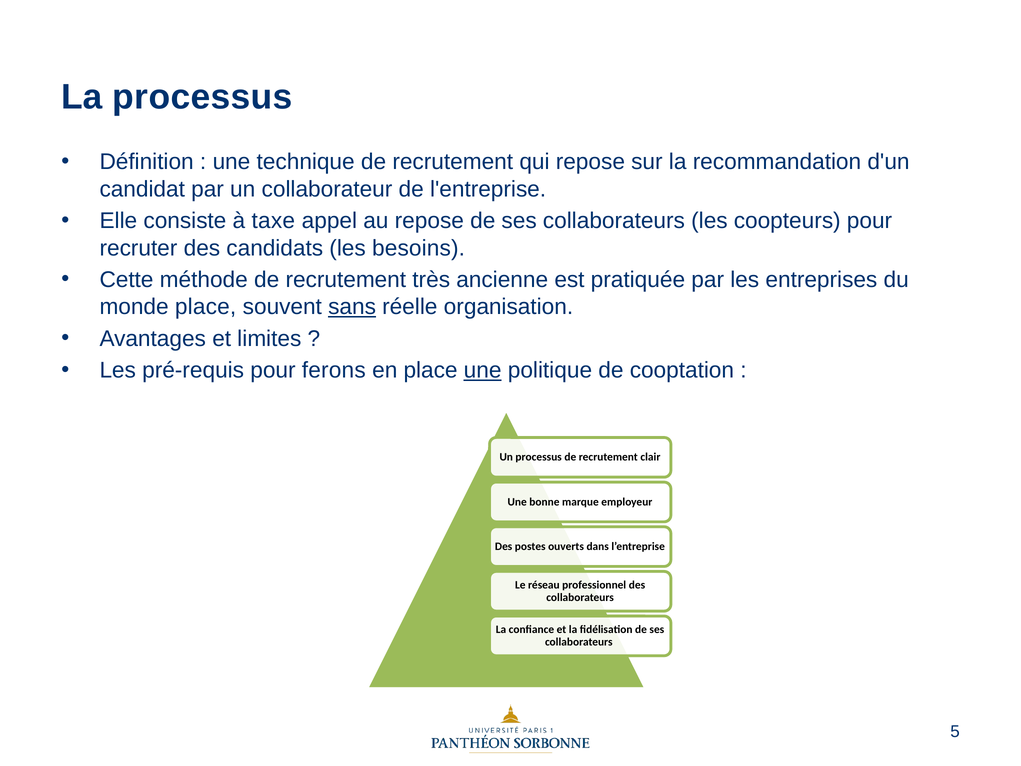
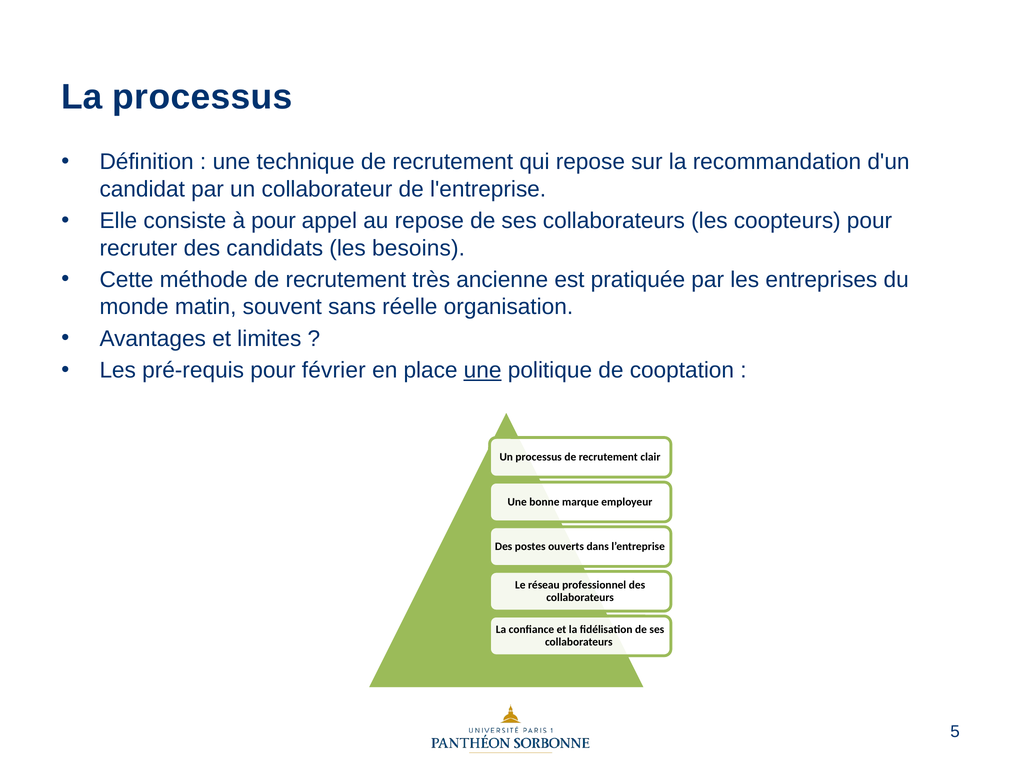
à taxe: taxe -> pour (274, 221)
monde place: place -> matin (206, 307)
sans underline: present -> none (352, 307)
ferons: ferons -> février (334, 370)
